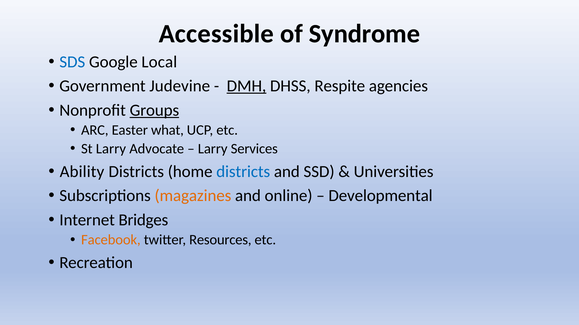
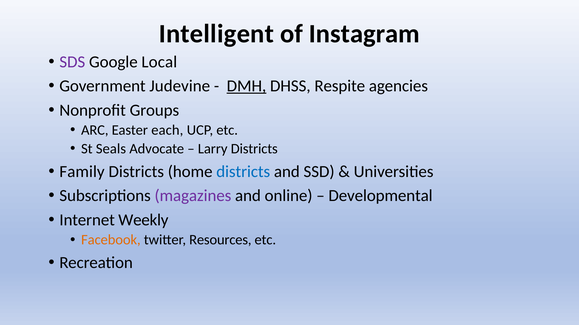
Accessible: Accessible -> Intelligent (216, 34)
Syndrome: Syndrome -> Instagram (364, 34)
SDS colour: blue -> purple (72, 62)
Groups underline: present -> none (154, 110)
what: what -> each (167, 130)
St Larry: Larry -> Seals (111, 149)
Larry Services: Services -> Districts (254, 149)
Ability: Ability -> Family (82, 172)
magazines colour: orange -> purple (193, 196)
Bridges: Bridges -> Weekly (143, 220)
